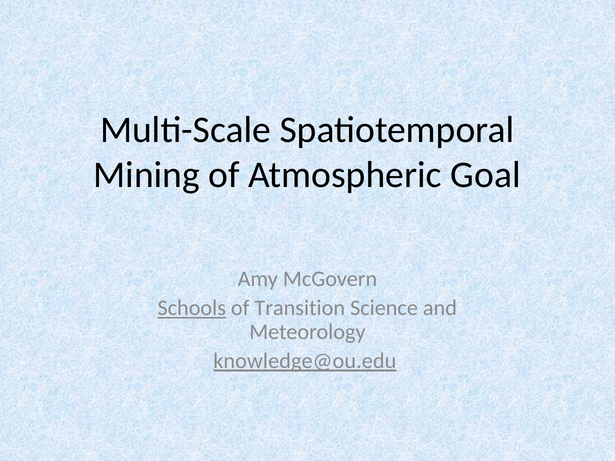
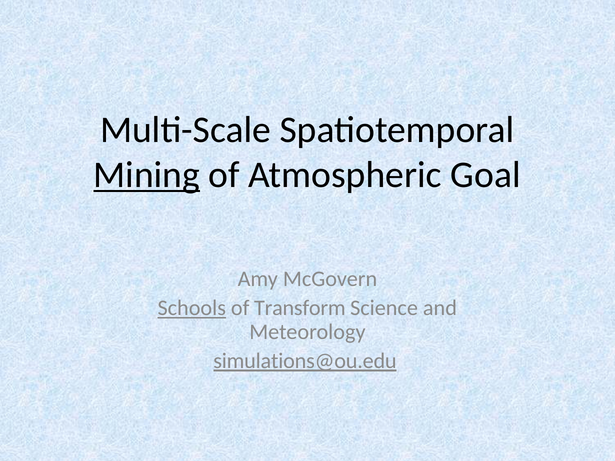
Mining underline: none -> present (147, 175)
Transition: Transition -> Transform (300, 308)
knowledge@ou.edu: knowledge@ou.edu -> simulations@ou.edu (305, 361)
